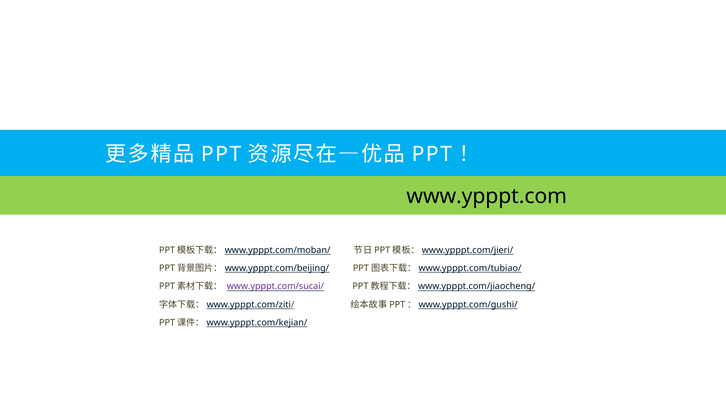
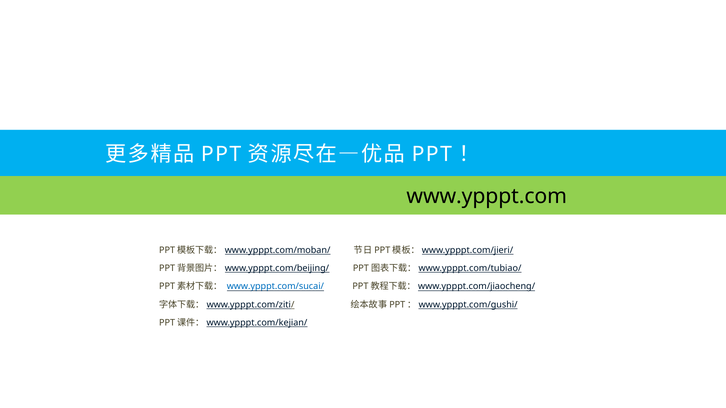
www.ypppt.com/sucai/ colour: purple -> blue (275, 287)
